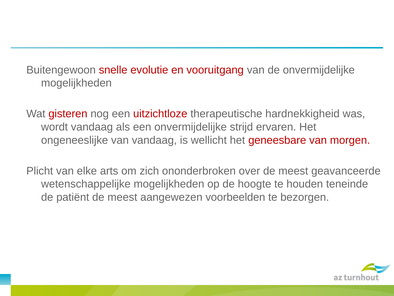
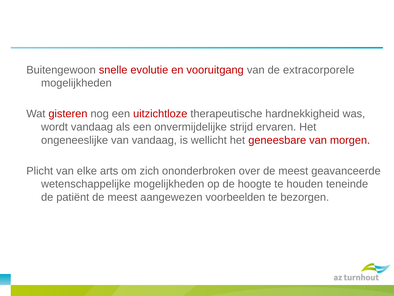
de onvermijdelijke: onvermijdelijke -> extracorporele (319, 70)
